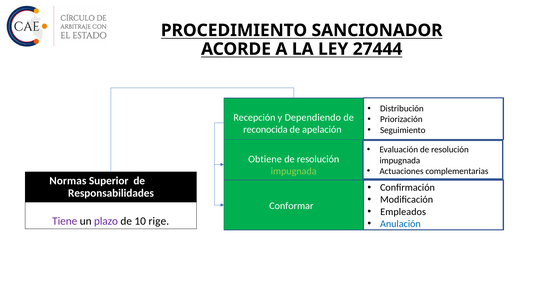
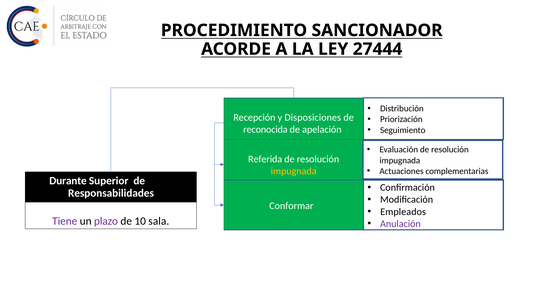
Dependiendo: Dependiendo -> Disposiciones (313, 118)
Obtiene: Obtiene -> Referida (265, 159)
impugnada colour: light green -> yellow (294, 171)
Normas: Normas -> Durante (68, 181)
rige: rige -> sala (159, 221)
Anulación colour: blue -> purple (400, 224)
